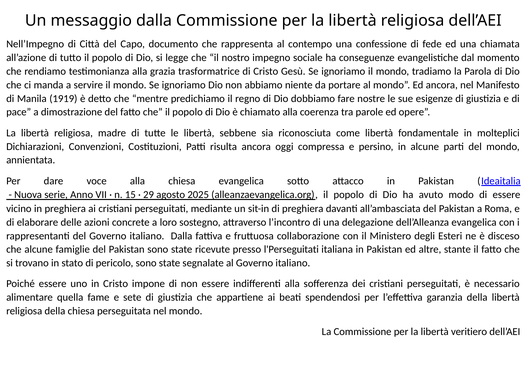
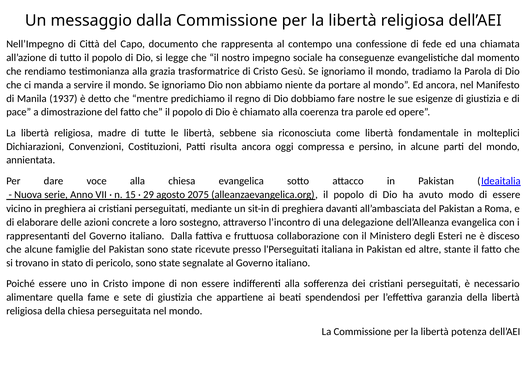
1919: 1919 -> 1937 (63, 99)
2025: 2025 -> 2075 (198, 195)
veritiero: veritiero -> potenza (469, 332)
